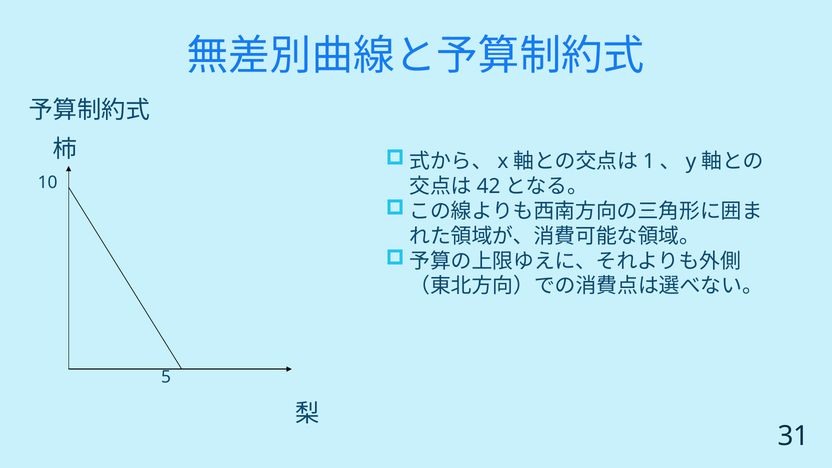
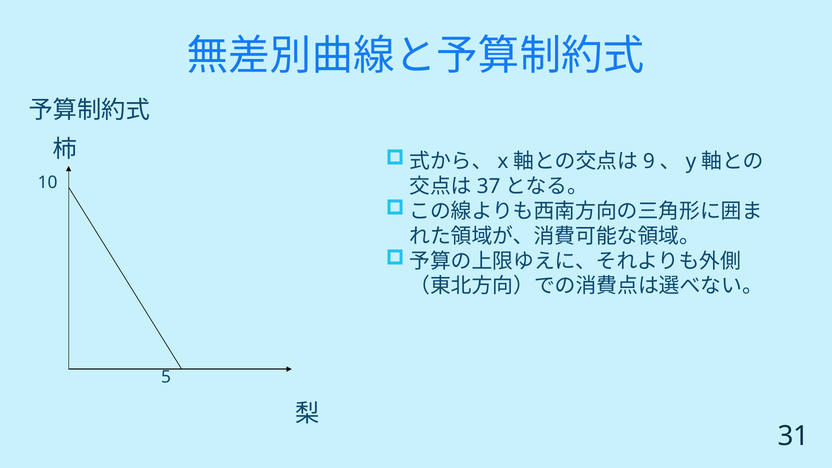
1: 1 -> 9 (649, 161)
42: 42 -> 37 (489, 186)
